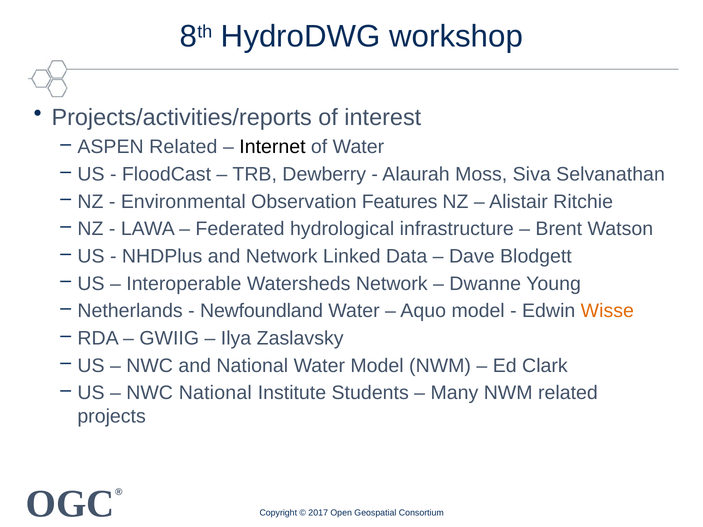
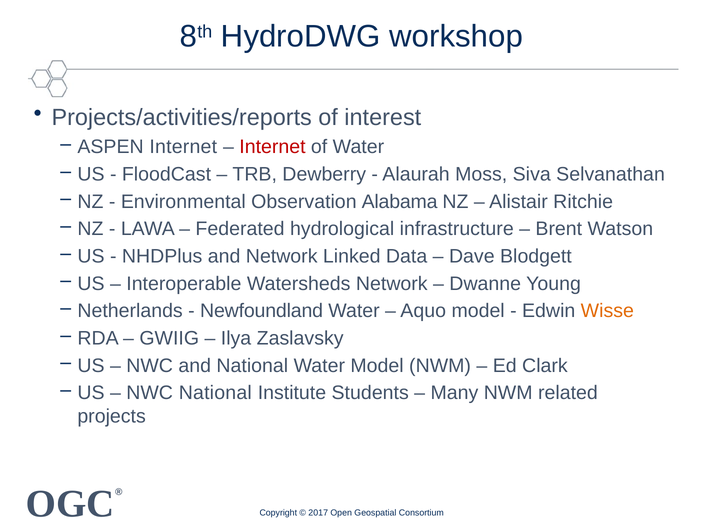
ASPEN Related: Related -> Internet (183, 147)
Internet colour: black -> red (272, 147)
Features: Features -> Alabama (400, 202)
